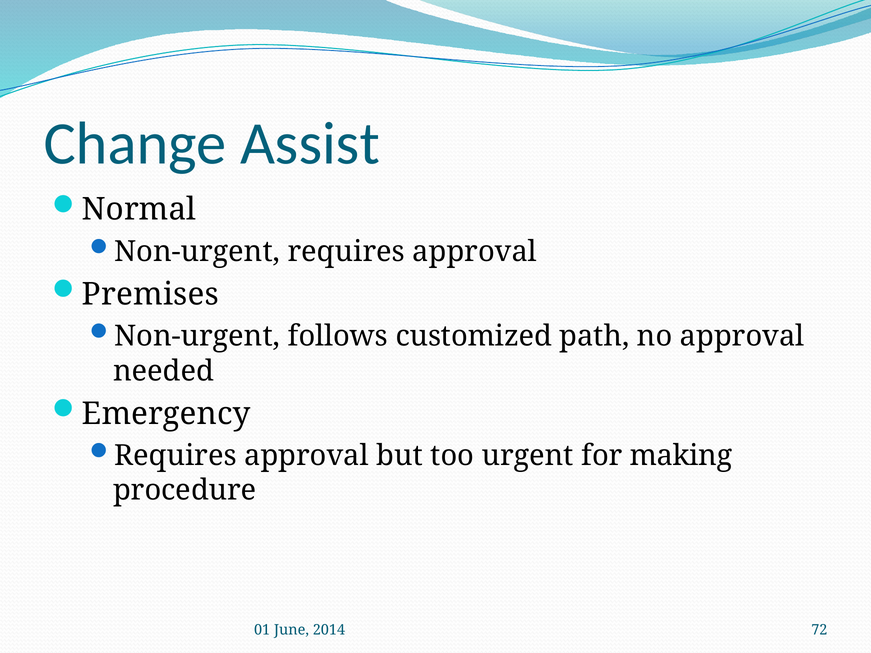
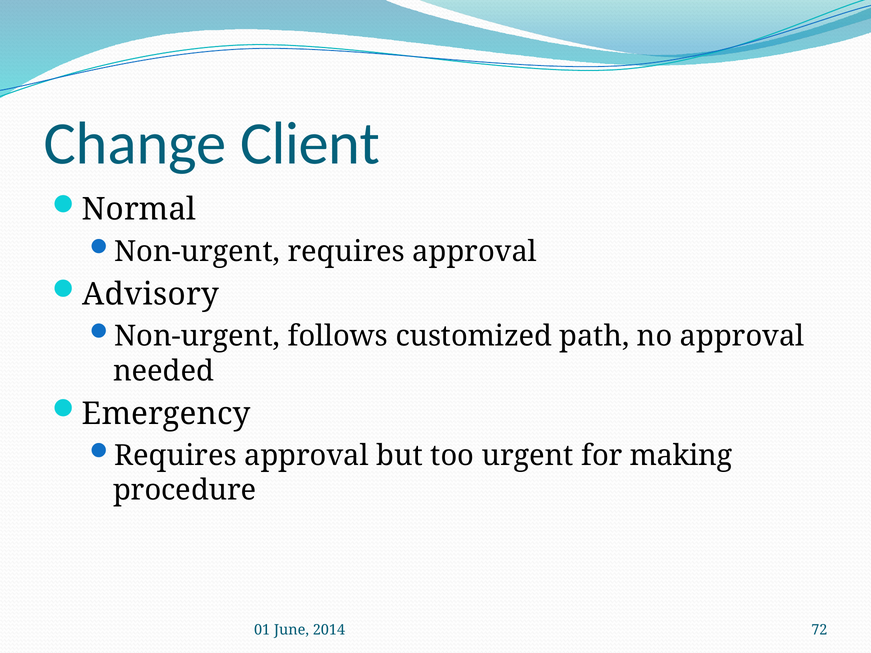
Assist: Assist -> Client (310, 144)
Premises: Premises -> Advisory (150, 294)
